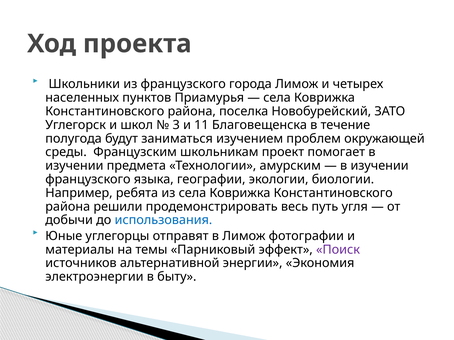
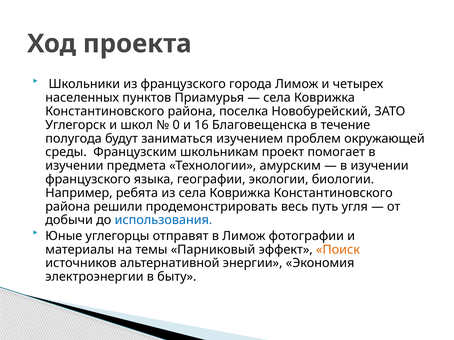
3: 3 -> 0 (176, 125)
11: 11 -> 16 (201, 125)
Поиск colour: purple -> orange (338, 250)
